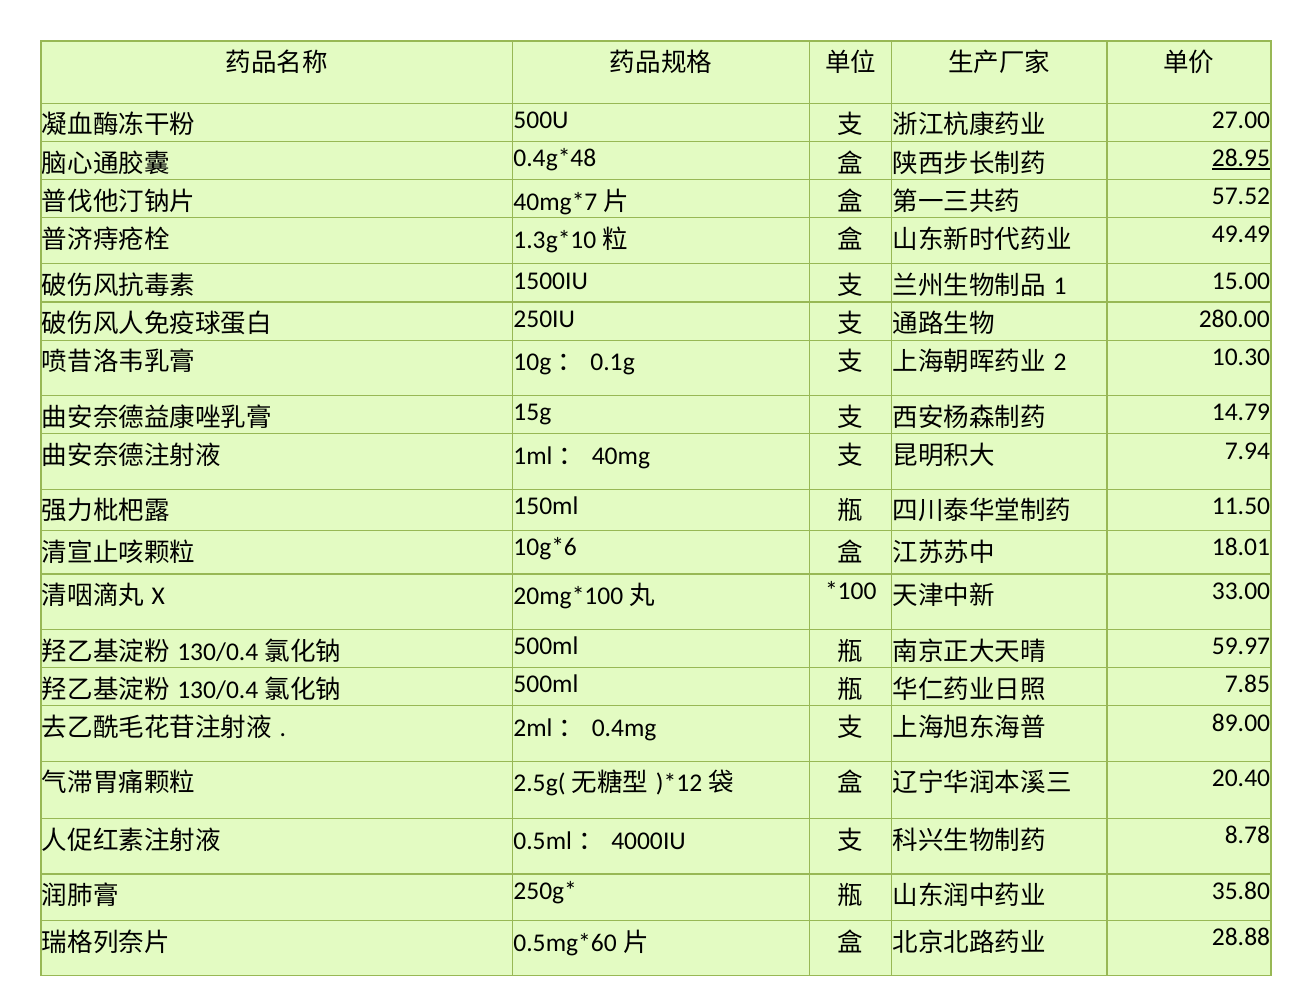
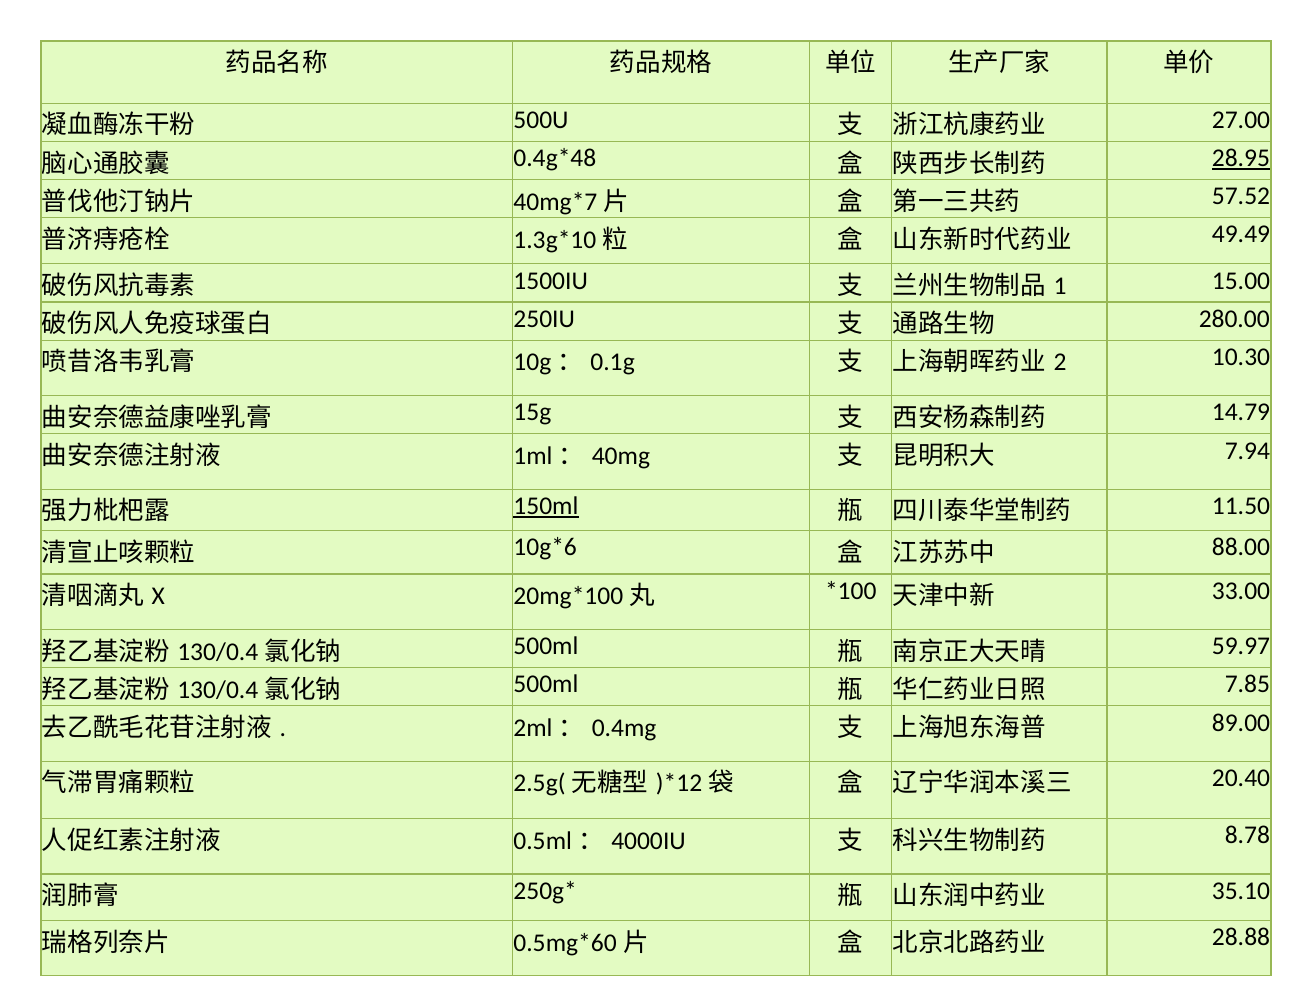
150ml underline: none -> present (546, 506)
18.01: 18.01 -> 88.00 (1241, 547)
35.80: 35.80 -> 35.10 (1241, 891)
